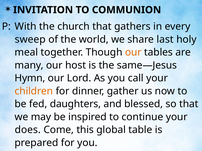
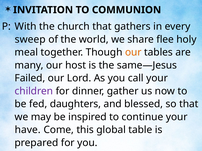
last: last -> flee (165, 40)
Hymn: Hymn -> Failed (30, 78)
children colour: orange -> purple (34, 91)
does: does -> have (28, 130)
